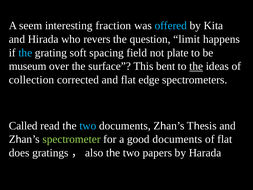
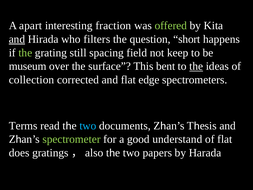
seem: seem -> apart (31, 26)
offered colour: light blue -> light green (171, 26)
and underline: none -> present (17, 39)
revers: revers -> filters (97, 39)
limit: limit -> short (187, 39)
the colour: light blue -> light green (25, 53)
soft: soft -> still (78, 53)
plate: plate -> keep (178, 53)
Called: Called -> Terms (23, 126)
good documents: documents -> understand (177, 139)
